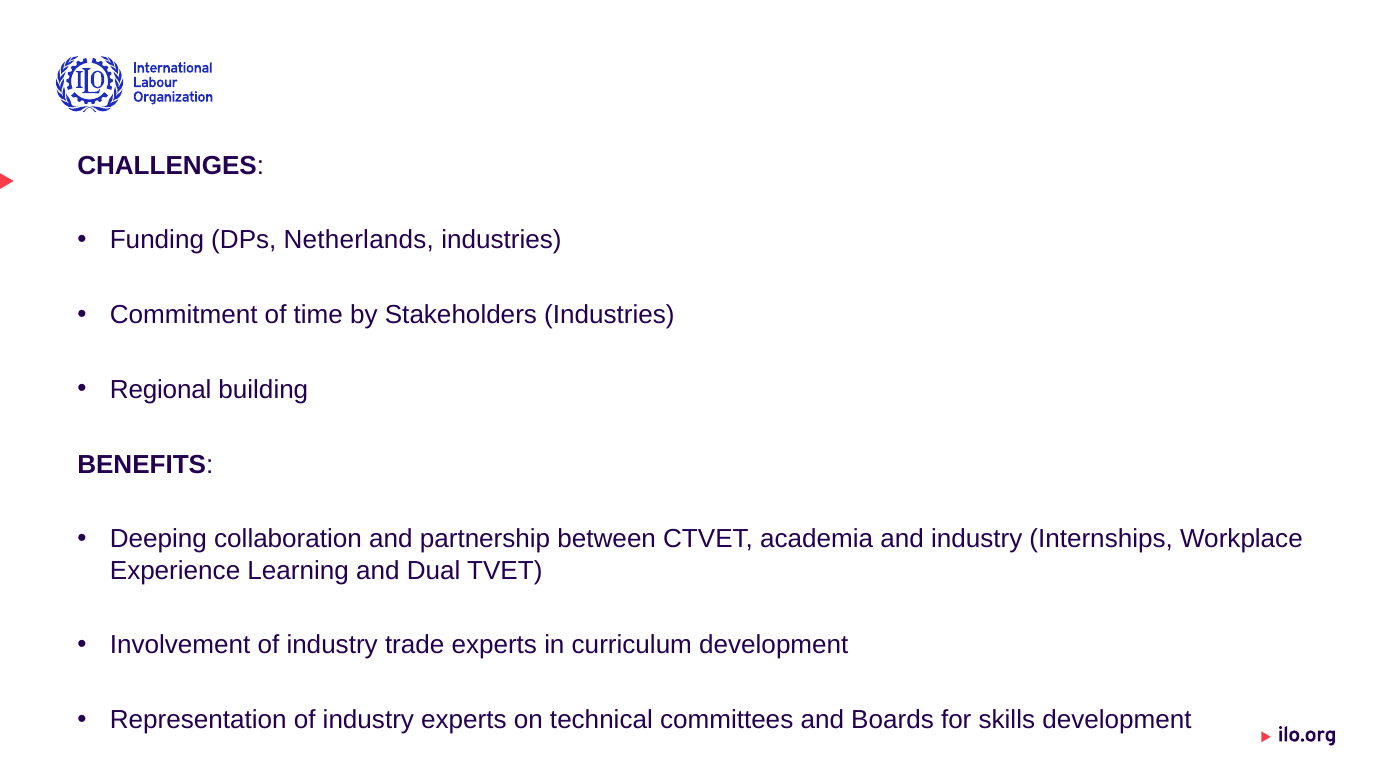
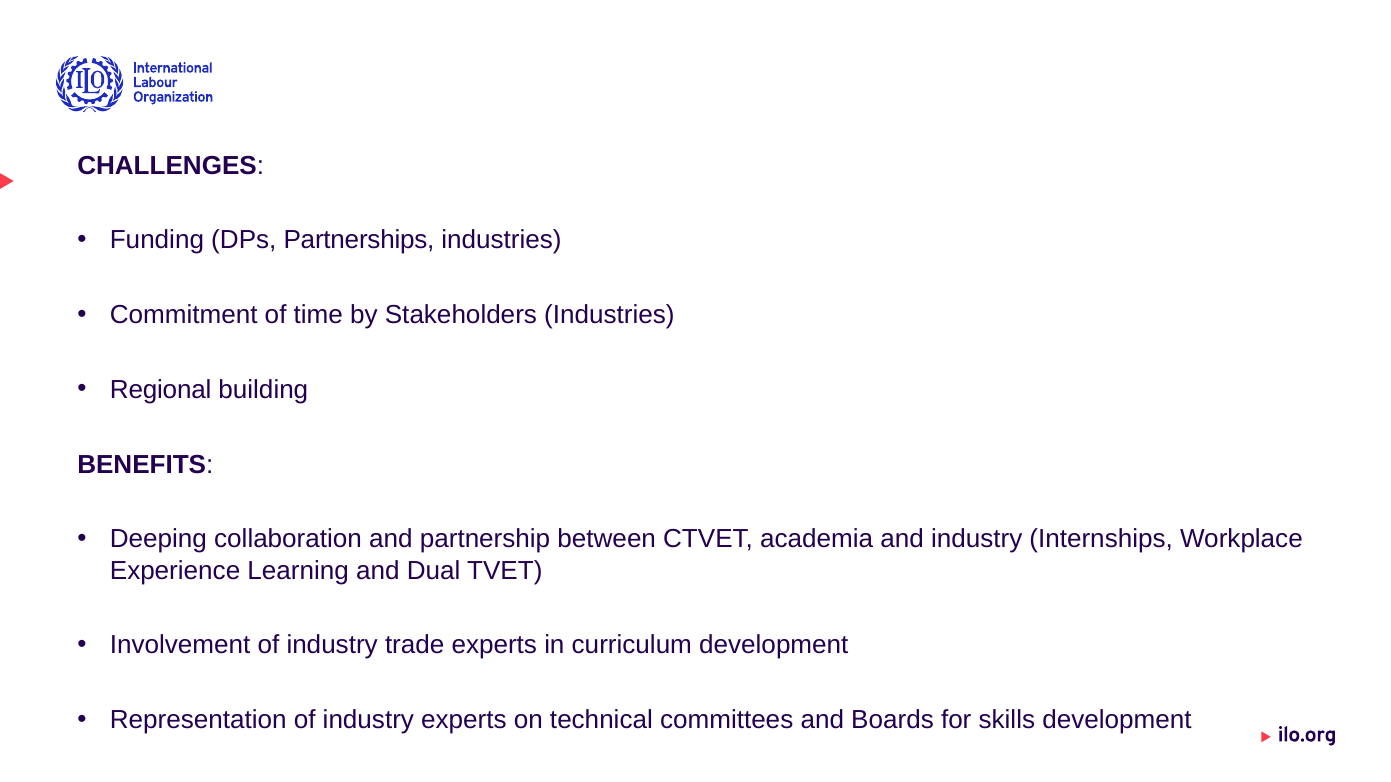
Netherlands: Netherlands -> Partnerships (359, 240)
